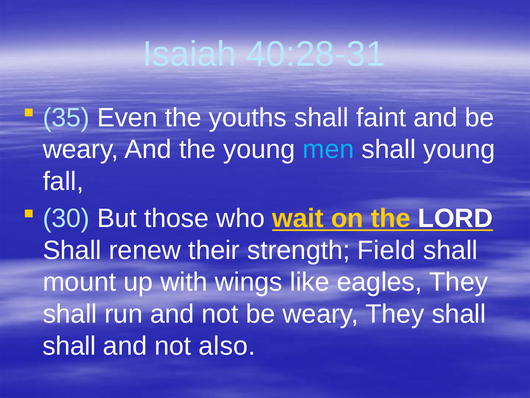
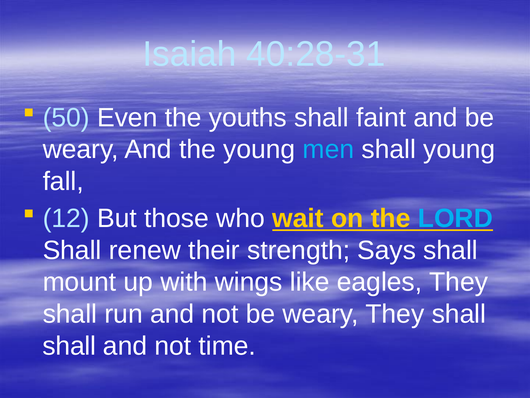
35: 35 -> 50 (66, 118)
30: 30 -> 12 (66, 218)
LORD colour: white -> light blue (455, 218)
Field: Field -> Says (387, 250)
also: also -> time (227, 345)
